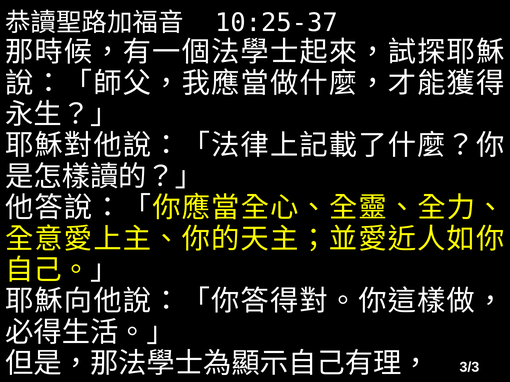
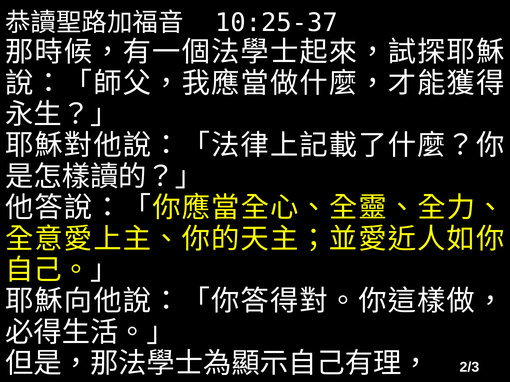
3/3: 3/3 -> 2/3 (469, 368)
